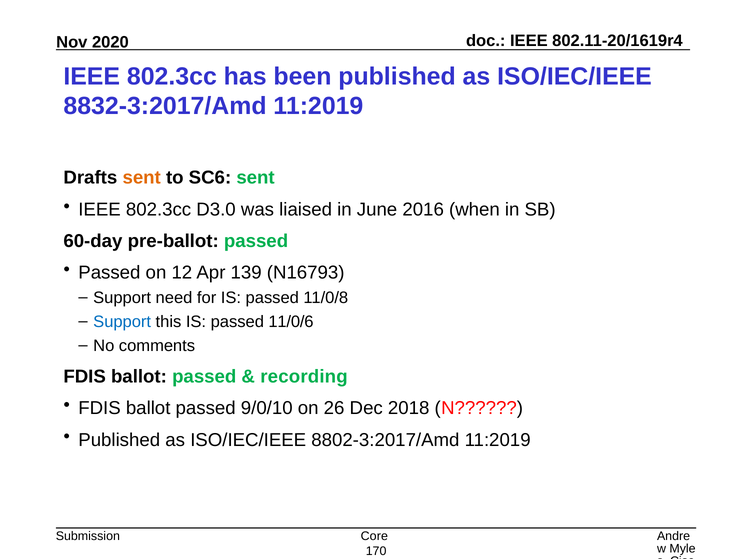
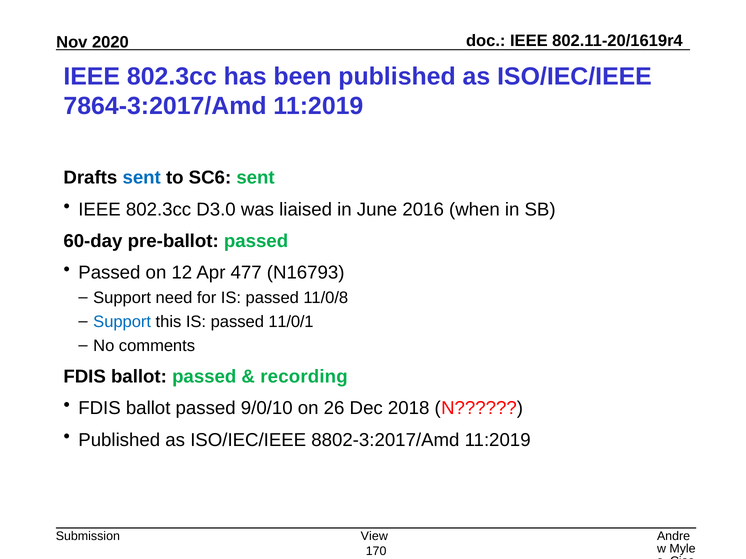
8832-3:2017/Amd: 8832-3:2017/Amd -> 7864-3:2017/Amd (165, 106)
sent colour: orange -> blue (142, 178)
139: 139 -> 477 (246, 273)
11/0/6: 11/0/6 -> 11/0/1 (291, 322)
Core: Core -> View (374, 537)
